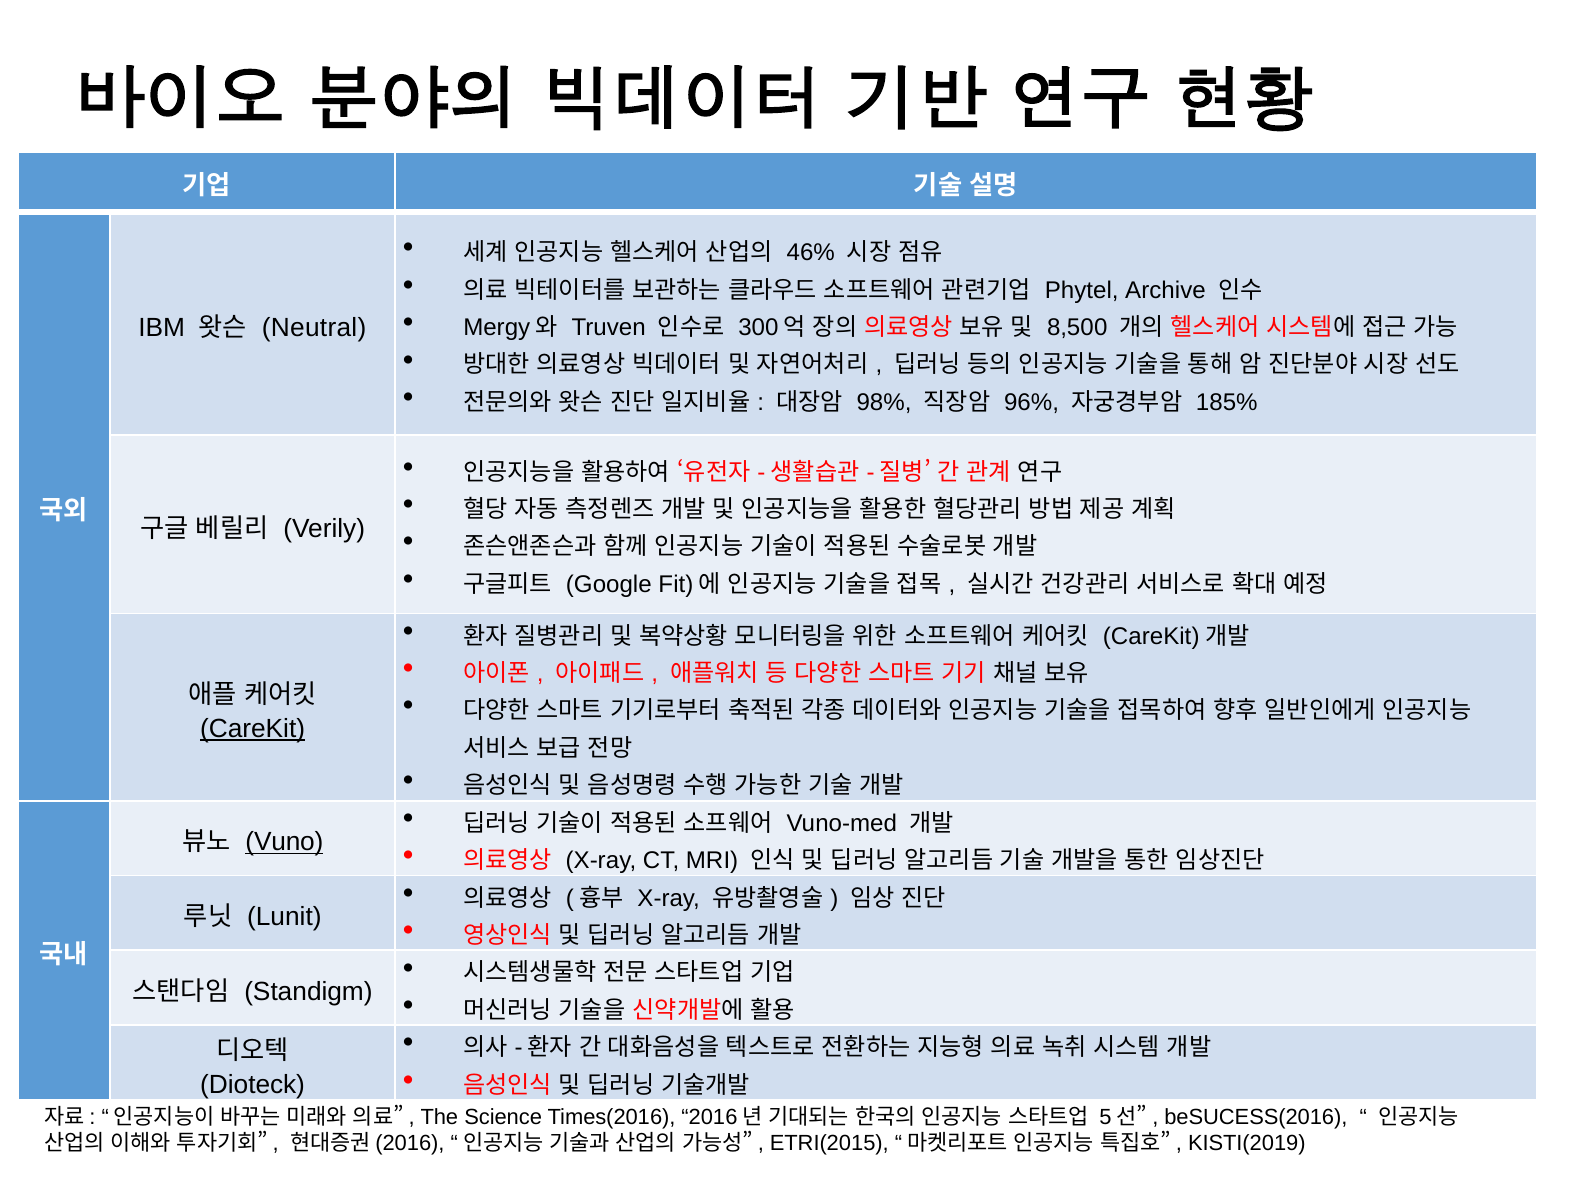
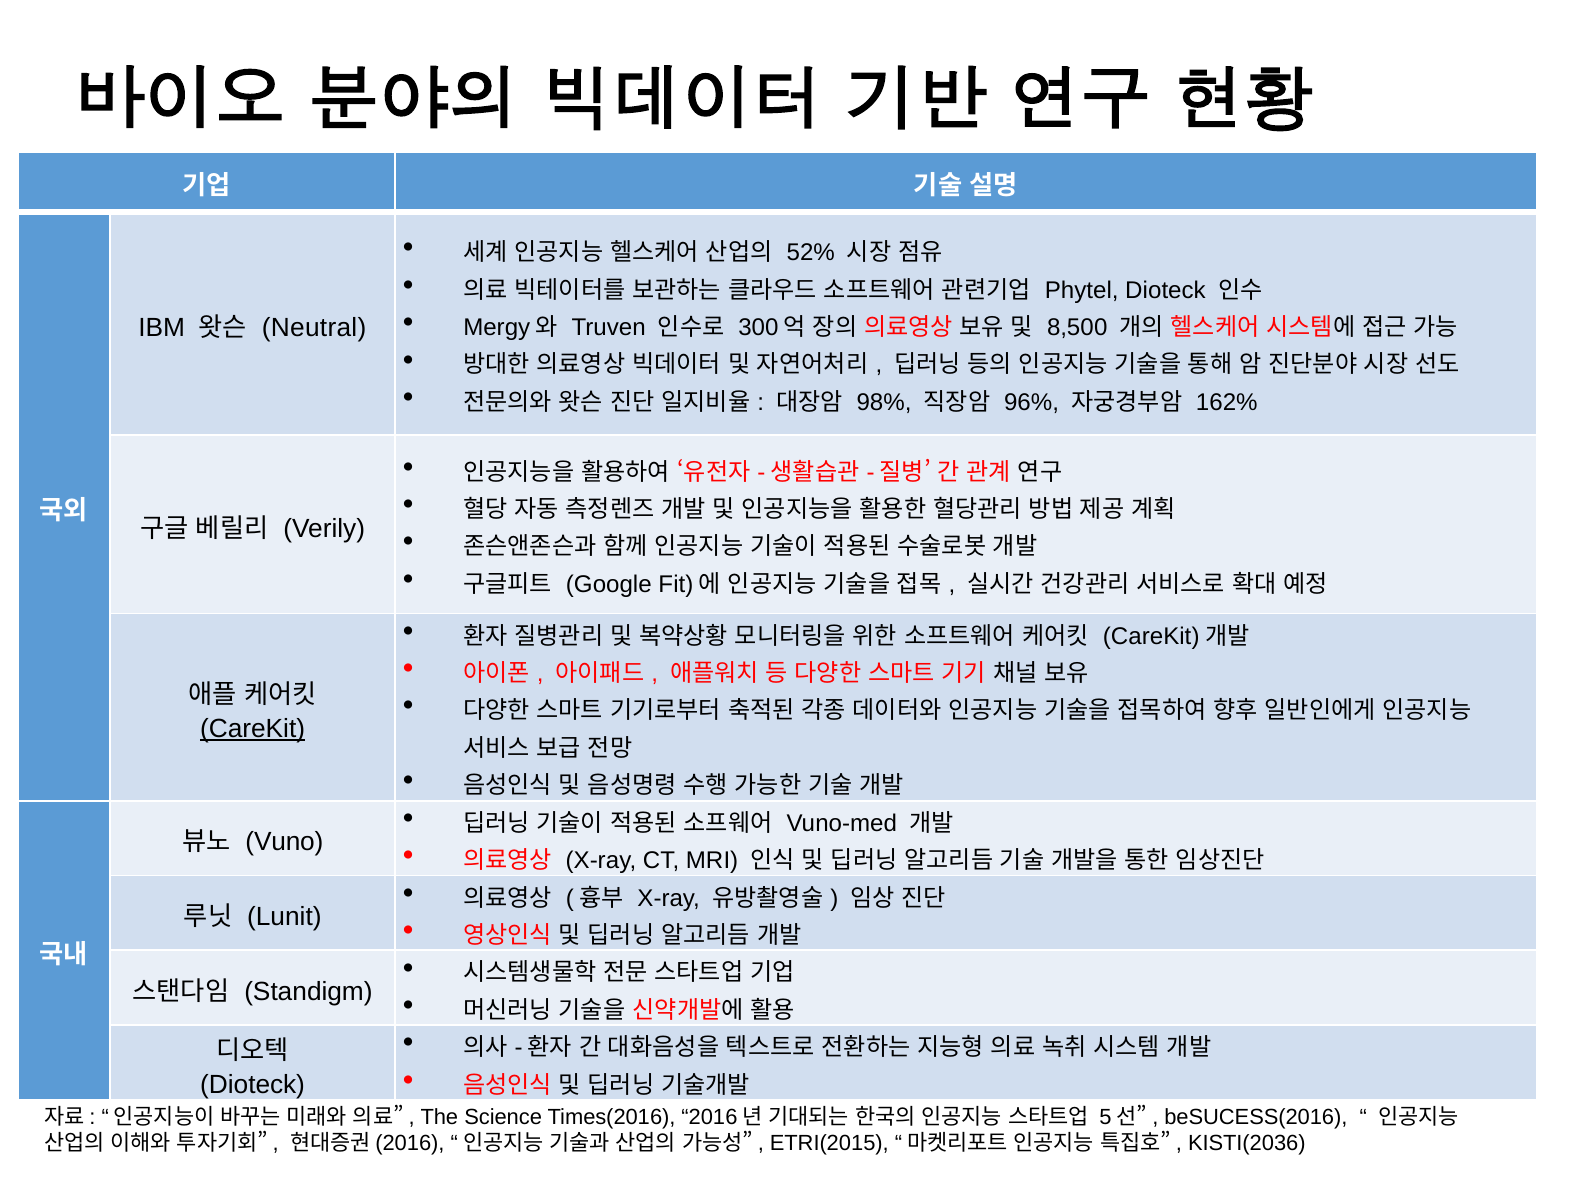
46%: 46% -> 52% (811, 253)
Phytel Archive: Archive -> Dioteck (1166, 290)
185%: 185% -> 162% (1227, 402)
Vuno underline: present -> none (284, 842)
KISTI(2019: KISTI(2019 -> KISTI(2036 (1247, 1143)
